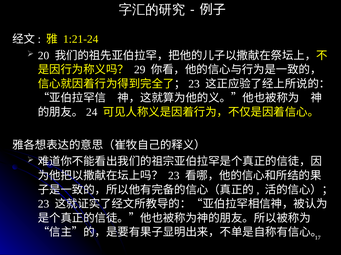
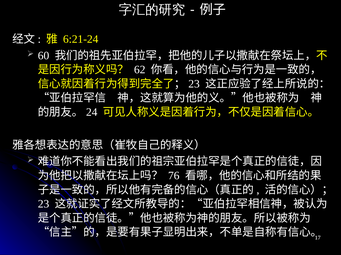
1:21-24: 1:21-24 -> 6:21-24 (81, 39)
20: 20 -> 60 (44, 56)
29: 29 -> 62 (140, 70)
23: 23 -> 76 (174, 176)
